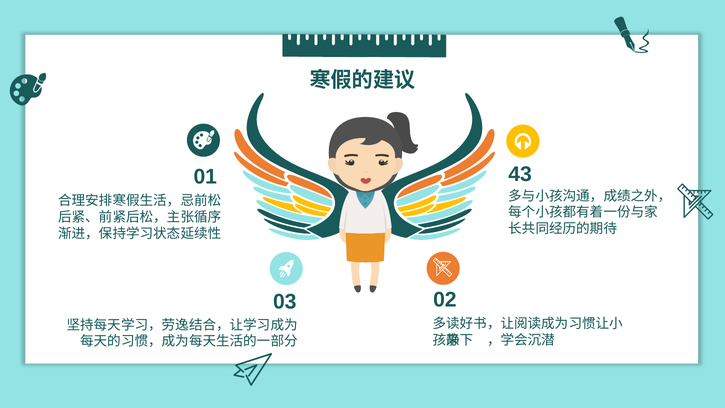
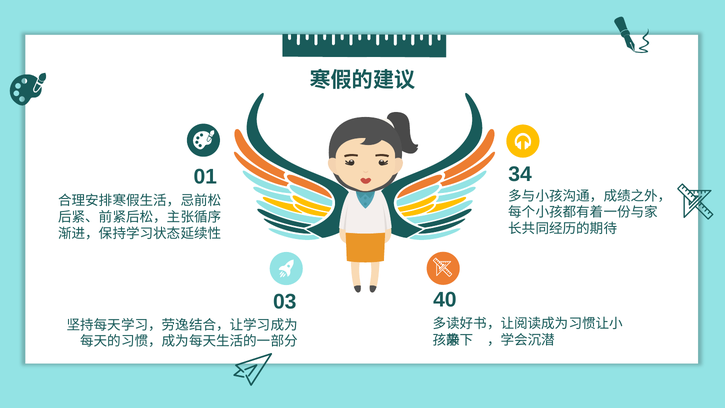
43: 43 -> 34 (520, 174)
02: 02 -> 40 (445, 300)
